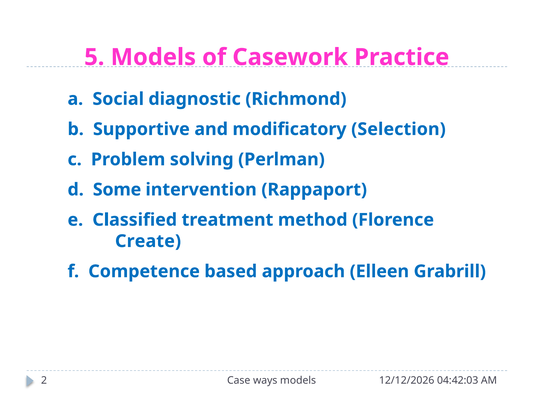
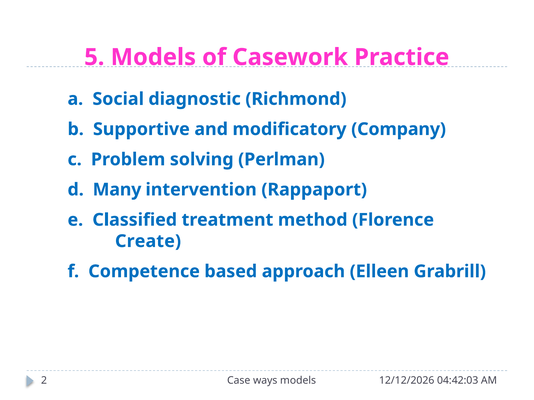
Selection: Selection -> Company (399, 129)
Some: Some -> Many (117, 190)
